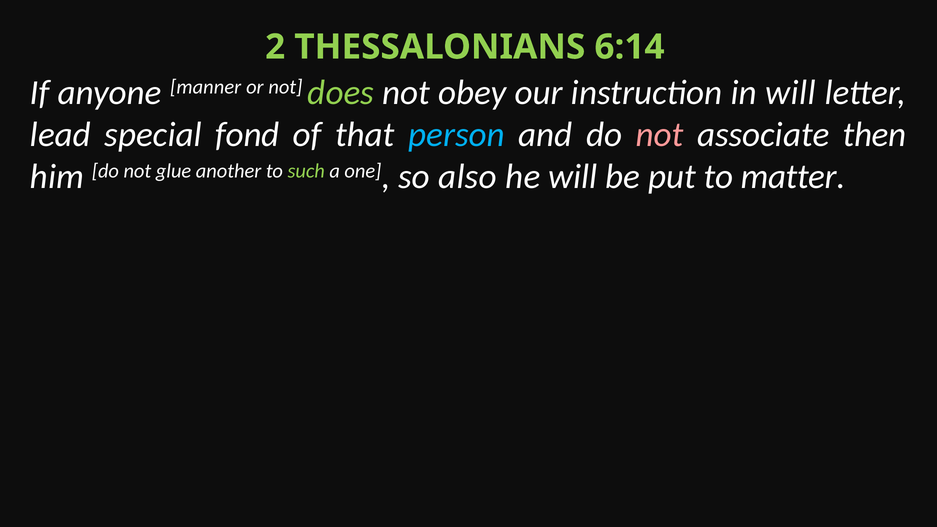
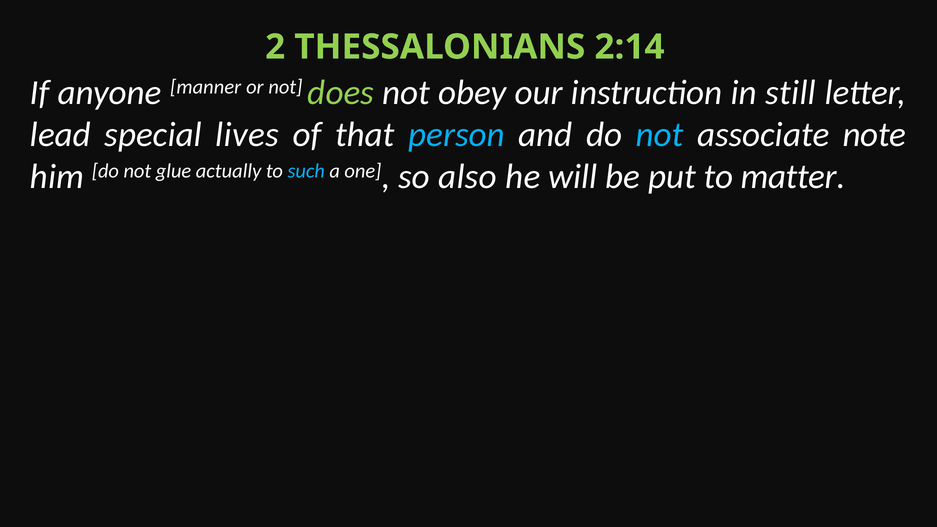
6:14: 6:14 -> 2:14 (630, 47)
in will: will -> still (790, 92)
fond: fond -> lives (247, 135)
not colour: pink -> light blue (660, 135)
then: then -> note (874, 135)
another: another -> actually (229, 171)
such colour: light green -> light blue (306, 171)
